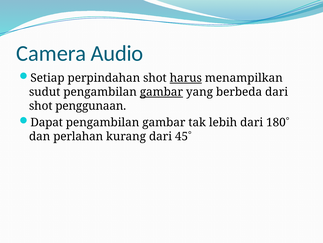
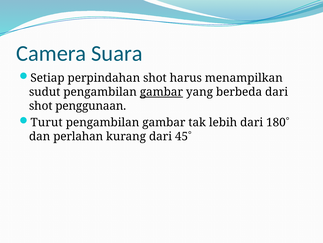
Audio: Audio -> Suara (117, 53)
harus underline: present -> none (186, 78)
Dapat: Dapat -> Turut (47, 122)
